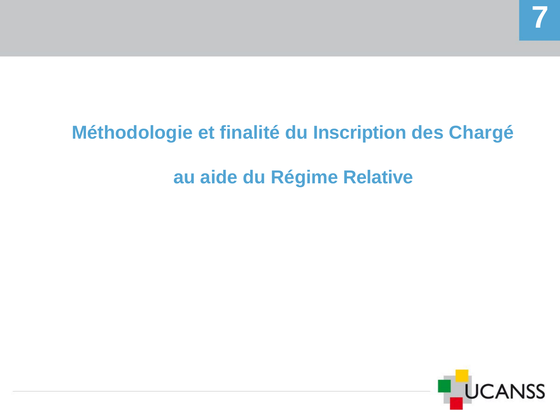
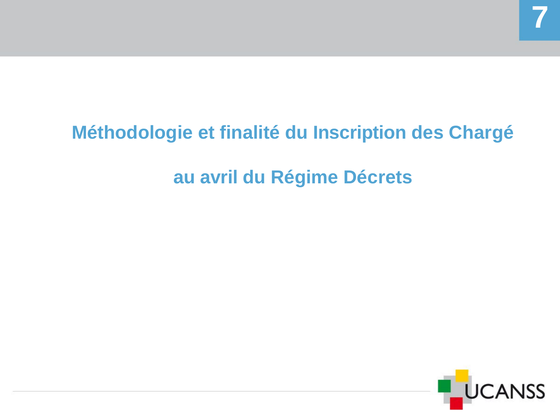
aide: aide -> avril (219, 177)
Relative: Relative -> Décrets (378, 177)
